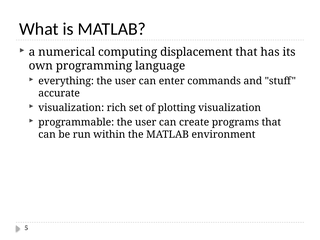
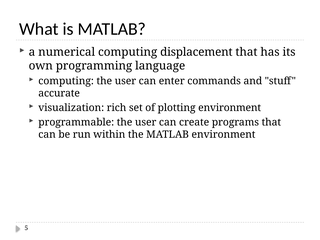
everything: everything -> computing (66, 81)
plotting visualization: visualization -> environment (230, 108)
